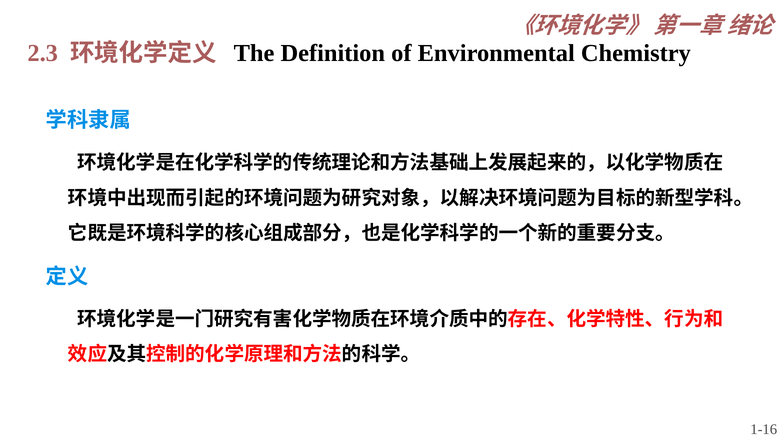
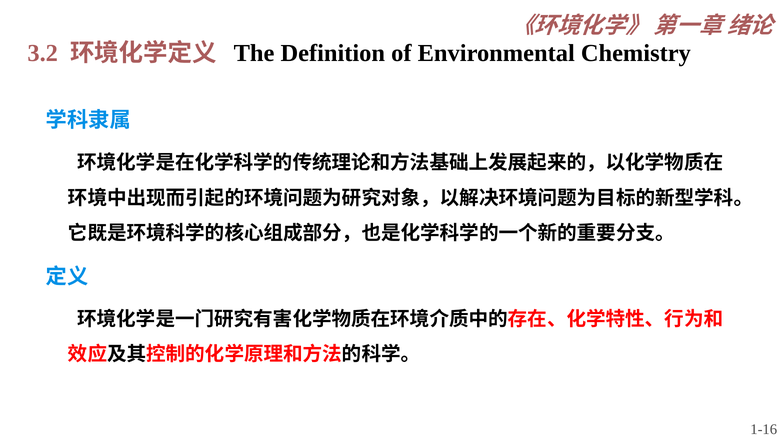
2.3: 2.3 -> 3.2 (43, 53)
